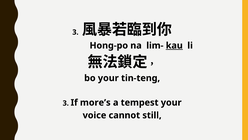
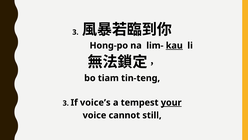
bo your: your -> tiam (108, 78)
more’s: more’s -> voice’s (95, 102)
your underline: none -> present (171, 102)
